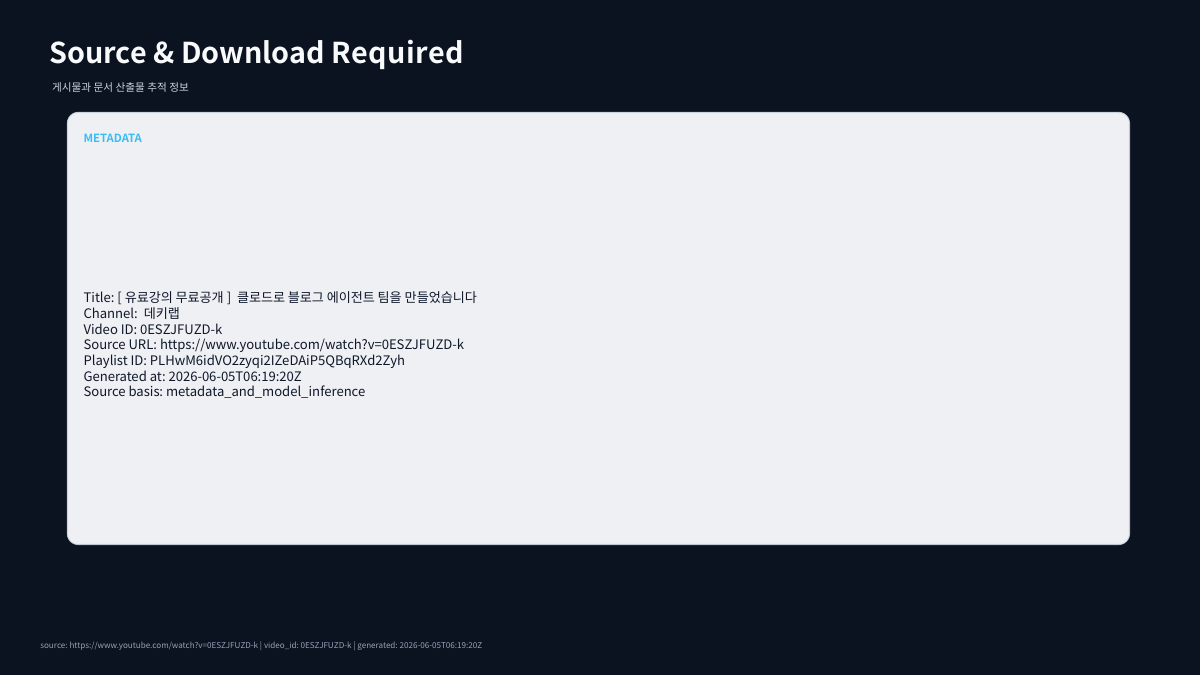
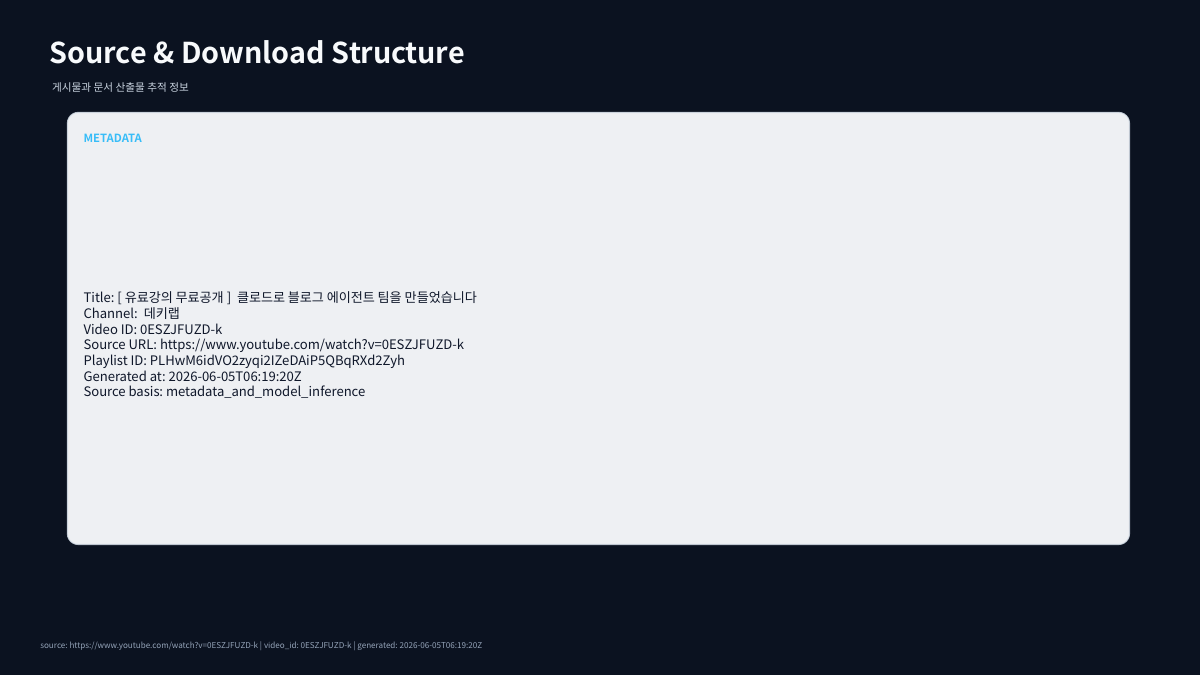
Required: Required -> Structure (398, 54)
